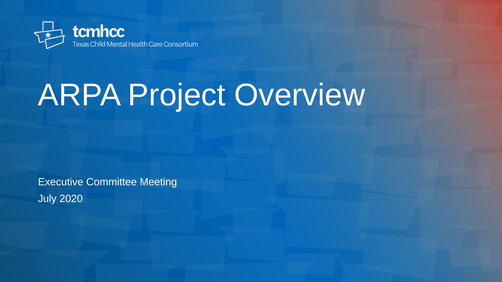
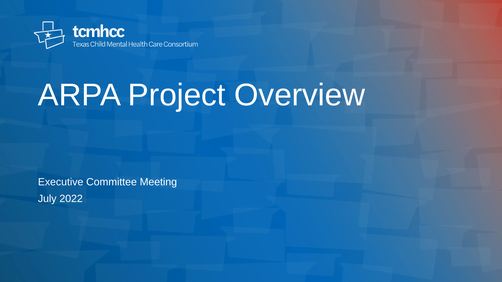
2020: 2020 -> 2022 (71, 199)
